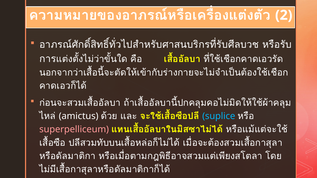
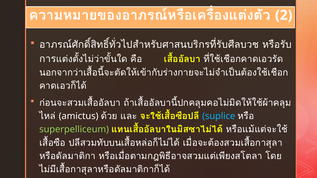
superpelliceum colour: pink -> light green (74, 130)
